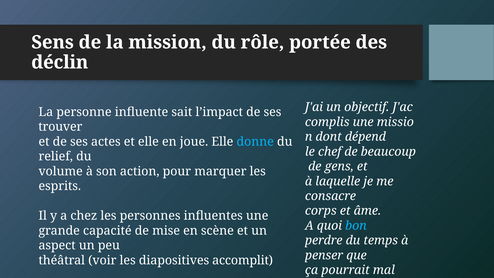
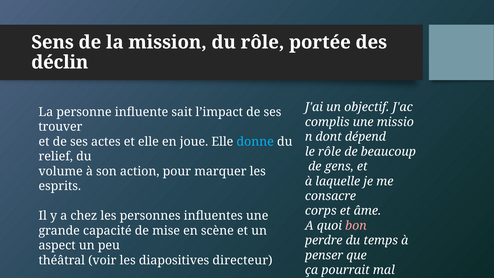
le chef: chef -> rôle (330, 152)
bon colour: light blue -> pink (356, 226)
accomplit: accomplit -> directeur (242, 260)
